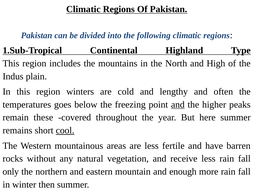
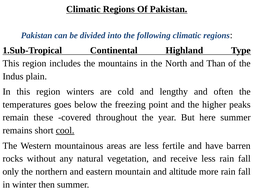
High: High -> Than (216, 63)
and underline: present -> none (178, 105)
enough: enough -> altitude (183, 172)
